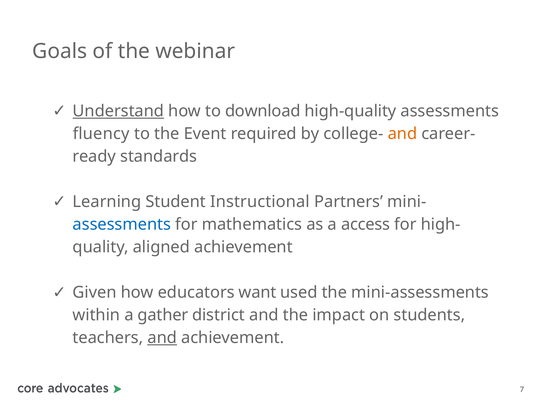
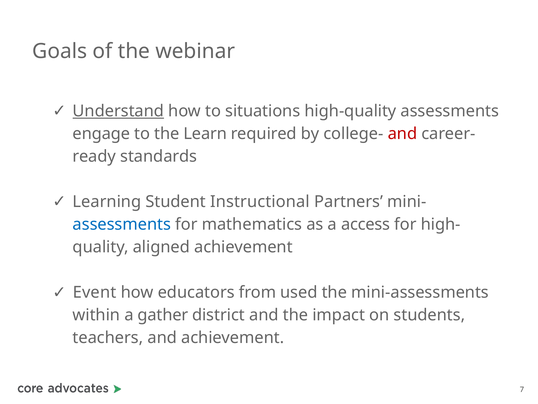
download: download -> situations (263, 111)
fluency: fluency -> engage (101, 133)
Event: Event -> Learn (205, 133)
and colour: orange -> red (402, 133)
Given: Given -> Event (95, 292)
want: want -> from (258, 292)
and underline: present -> none (162, 337)
